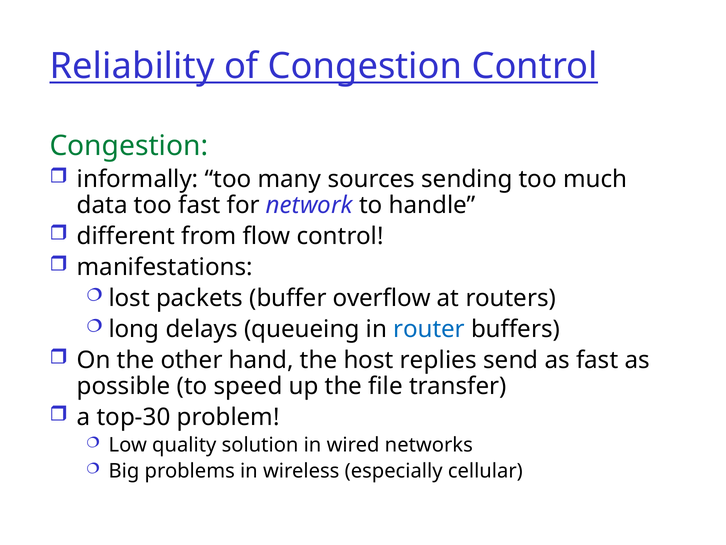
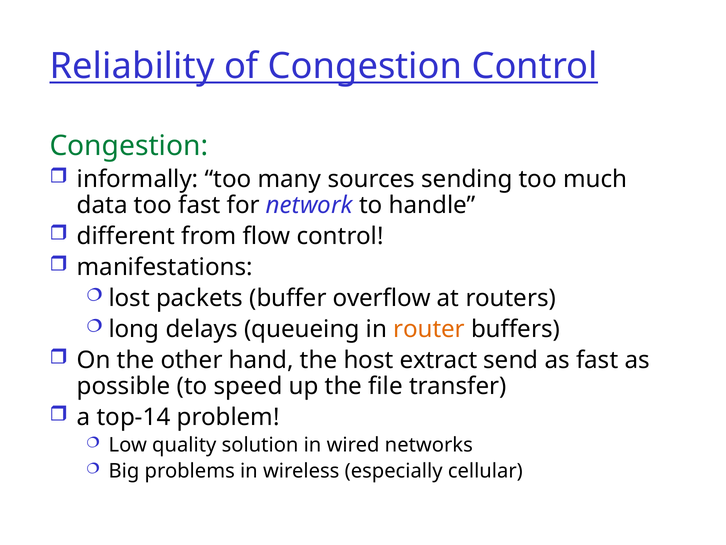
router colour: blue -> orange (429, 329)
replies: replies -> extract (438, 360)
top-30: top-30 -> top-14 (134, 417)
